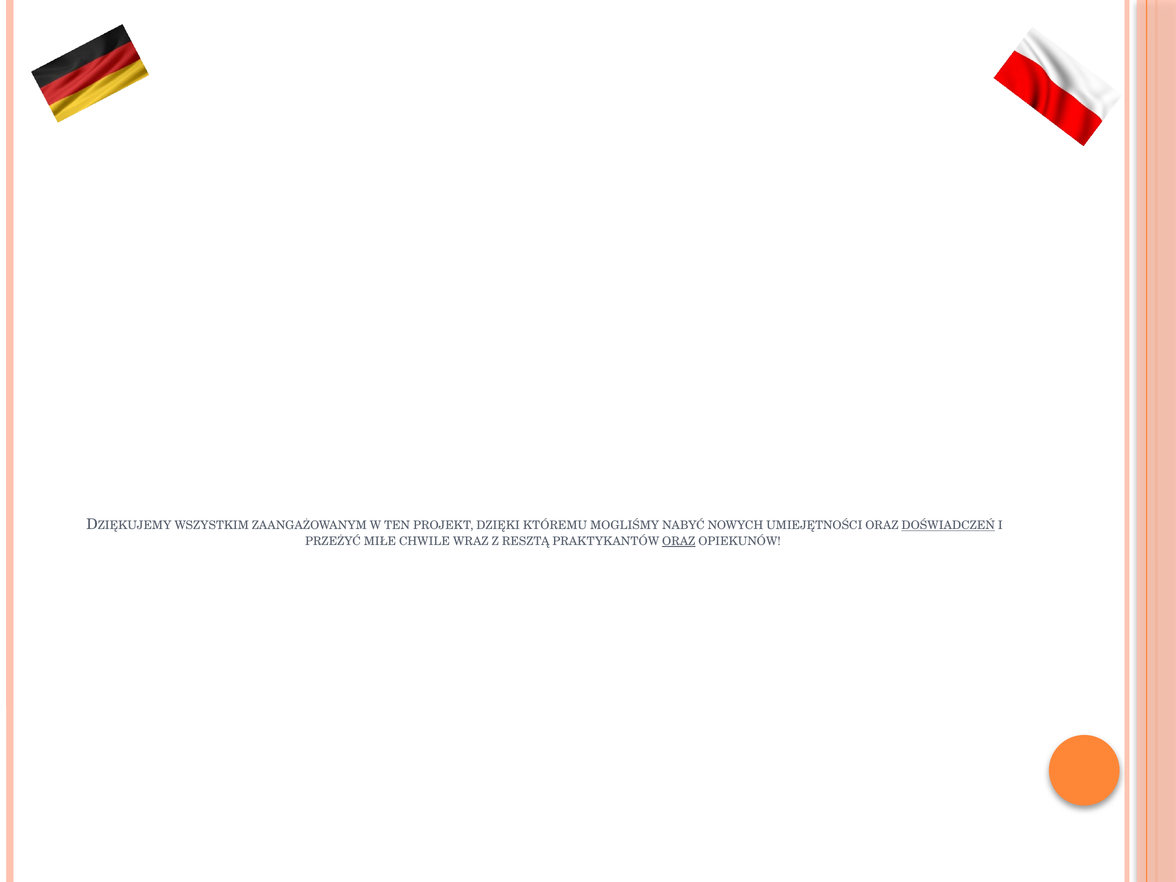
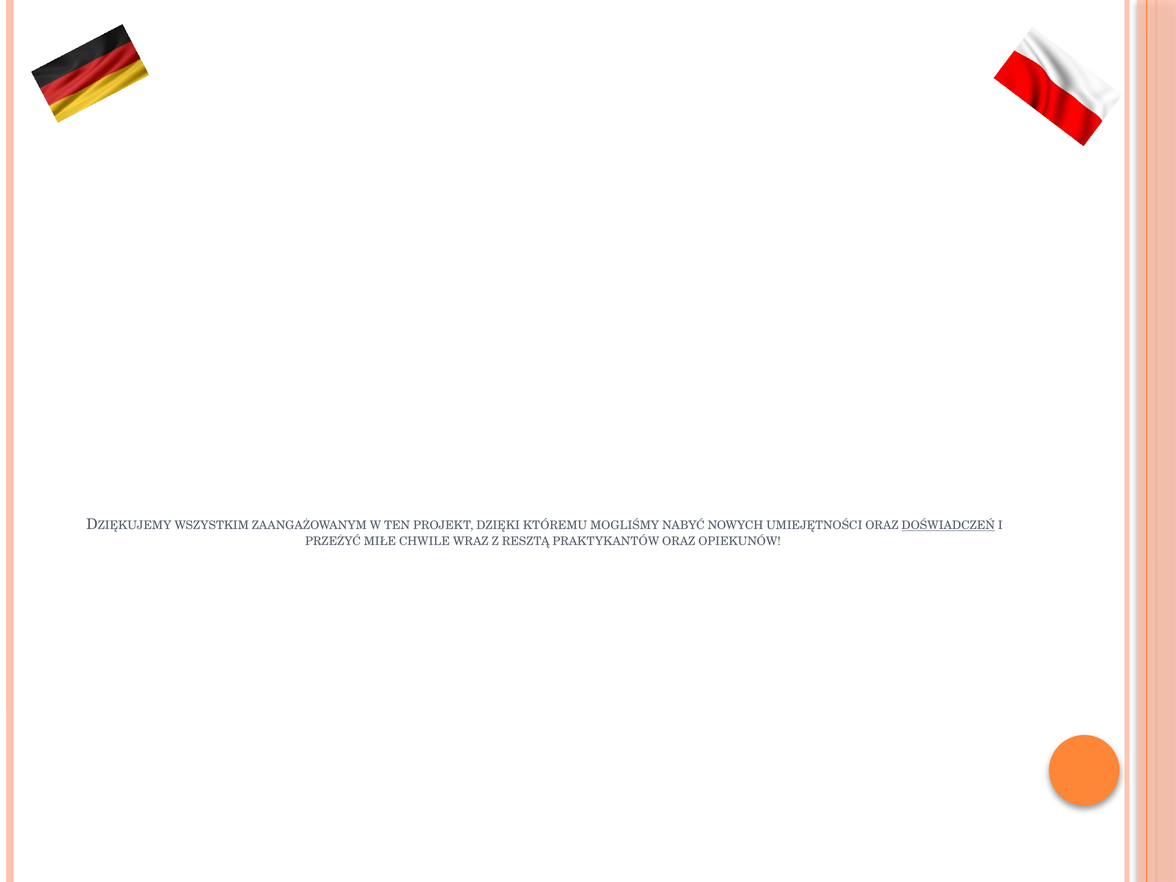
ORAZ underline: present -> none (679, 541)
